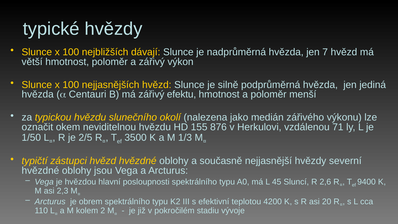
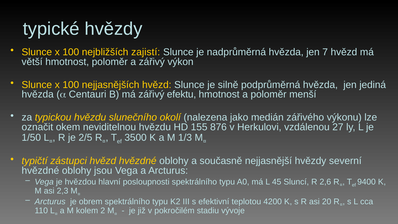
dávají: dávají -> zajistí (146, 52)
71: 71 -> 27 (338, 127)
